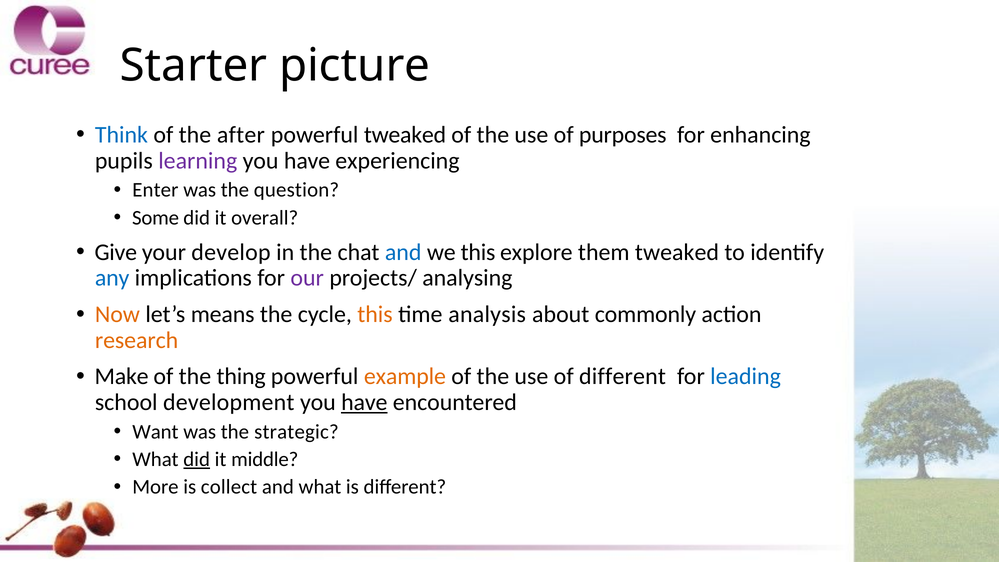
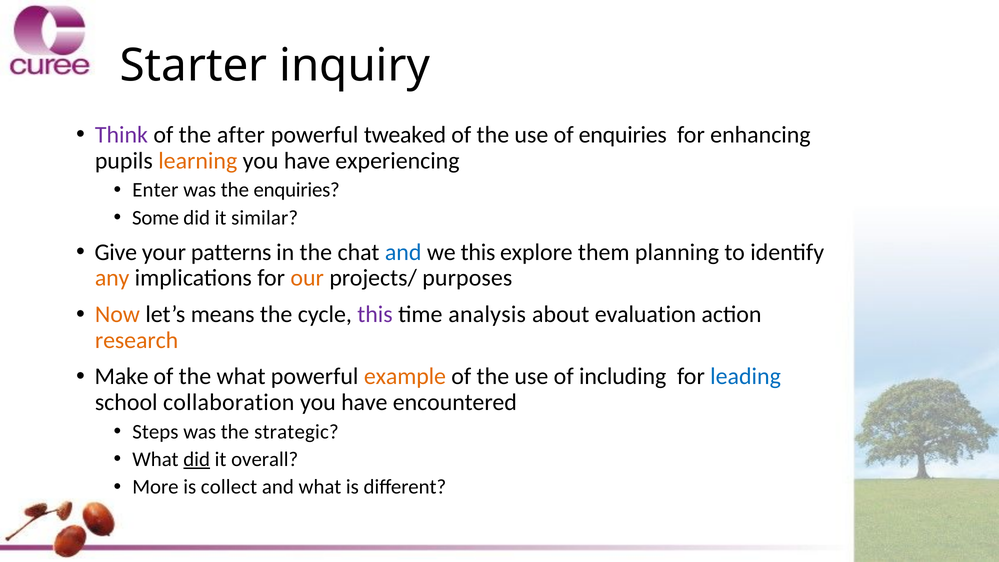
picture: picture -> inquiry (355, 66)
Think colour: blue -> purple (121, 135)
of purposes: purposes -> enquiries (623, 135)
learning colour: purple -> orange (198, 161)
the question: question -> enquiries (297, 190)
overall: overall -> similar (265, 218)
develop: develop -> patterns (231, 252)
them tweaked: tweaked -> planning (677, 252)
any colour: blue -> orange (112, 278)
our colour: purple -> orange (307, 278)
analysing: analysing -> purposes (467, 278)
this colour: orange -> purple (375, 314)
commonly: commonly -> evaluation (645, 314)
the thing: thing -> what (241, 376)
of different: different -> including (623, 376)
development: development -> collaboration (229, 402)
have underline: present -> none (364, 402)
Want: Want -> Steps (155, 432)
middle: middle -> overall (265, 459)
